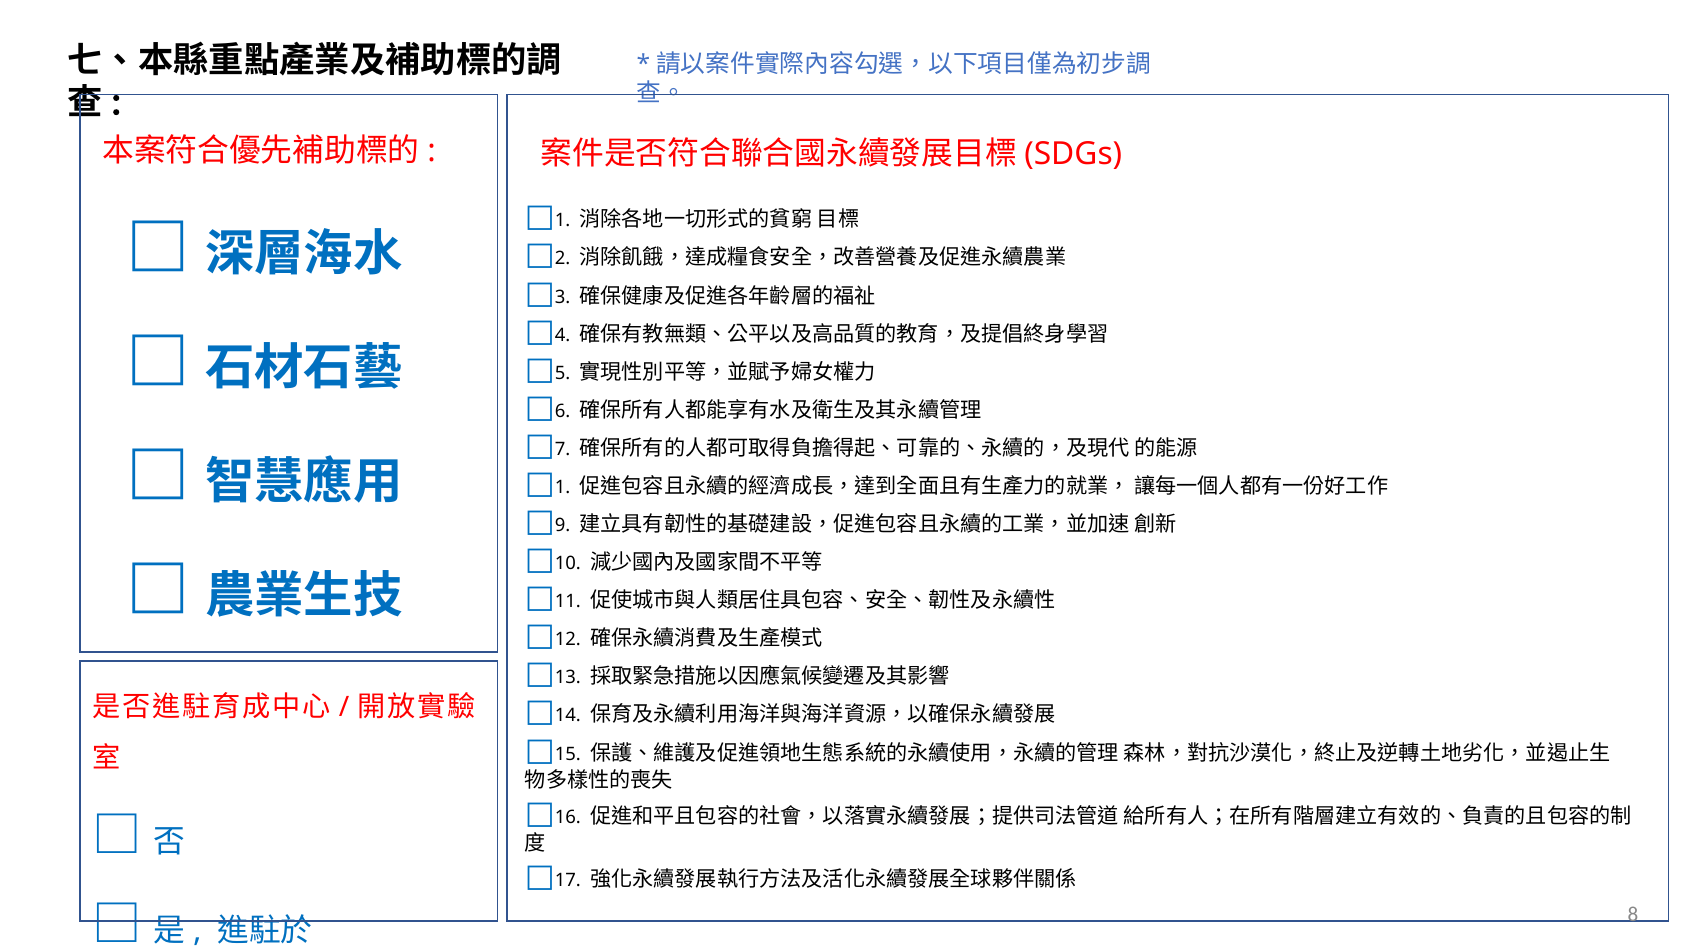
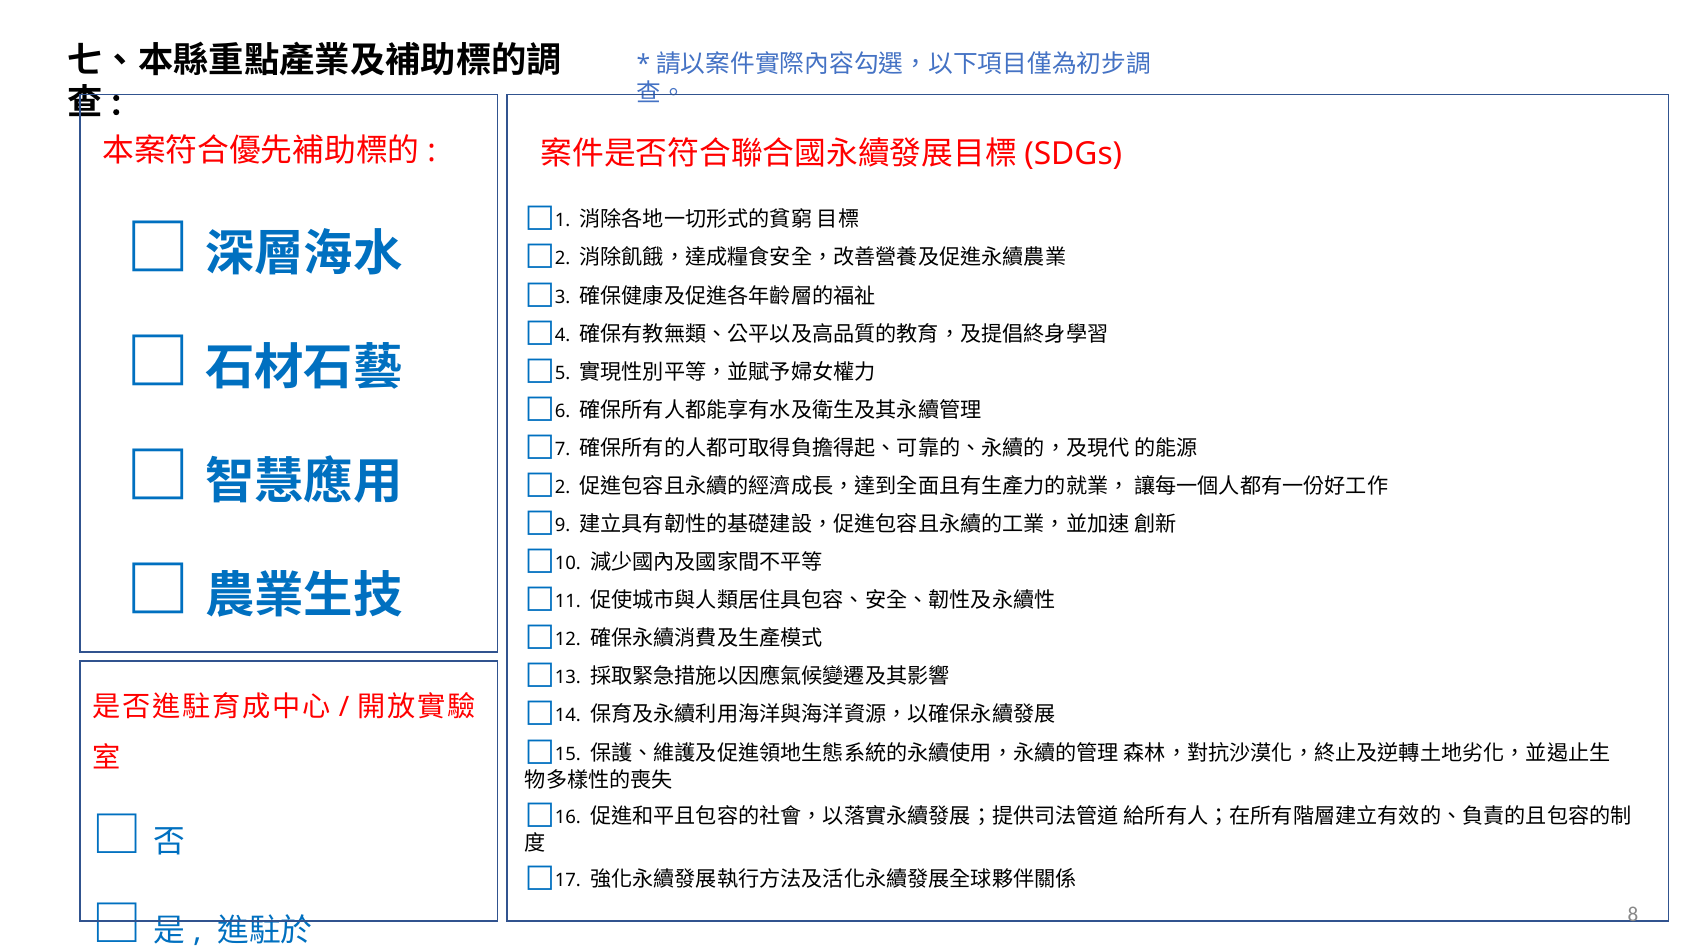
1: 1 -> 2 (563, 487)
